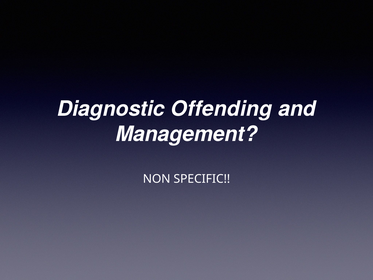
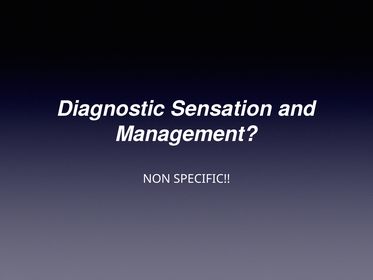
Offending: Offending -> Sensation (221, 109)
